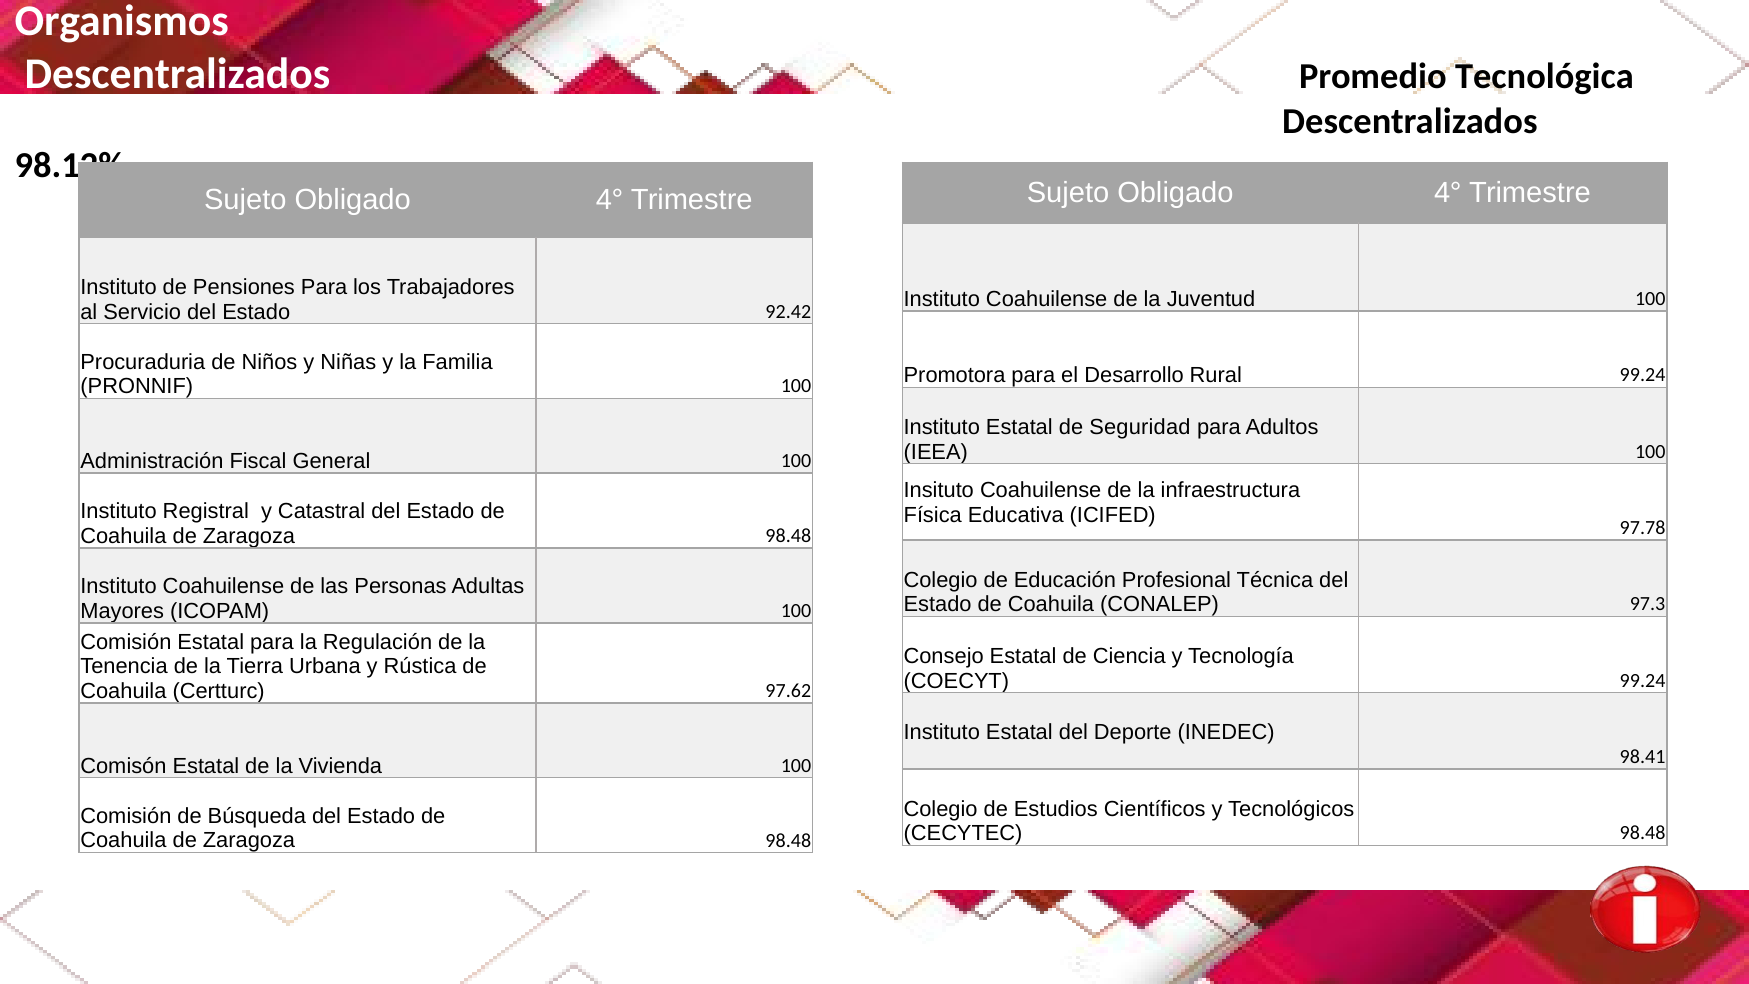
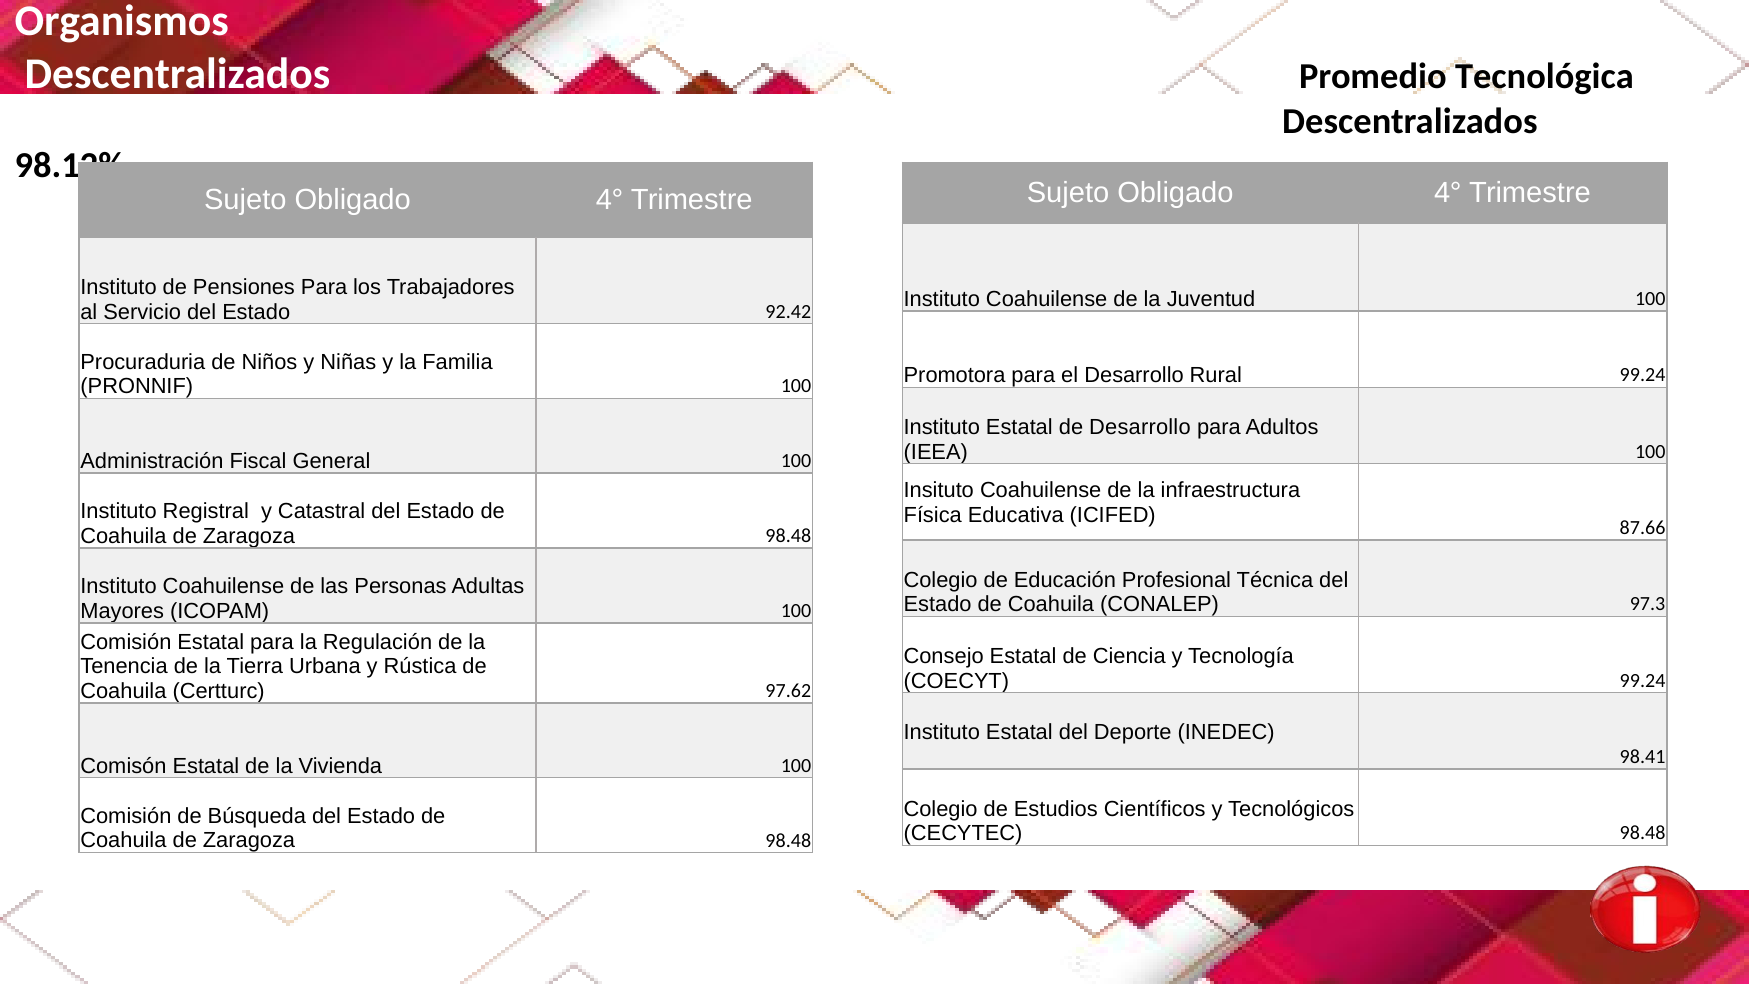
de Seguridad: Seguridad -> Desarrollo (1140, 427)
97.78: 97.78 -> 87.66 (1643, 528)
